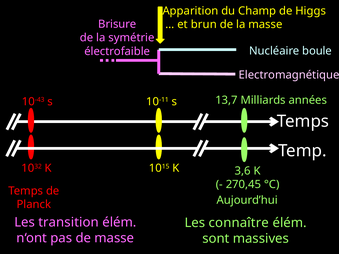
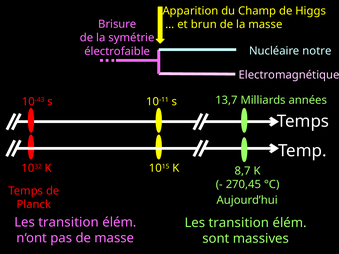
boule: boule -> notre (317, 51)
3,6: 3,6 -> 8,7 (243, 171)
connaître: connaître -> transition (239, 223)
